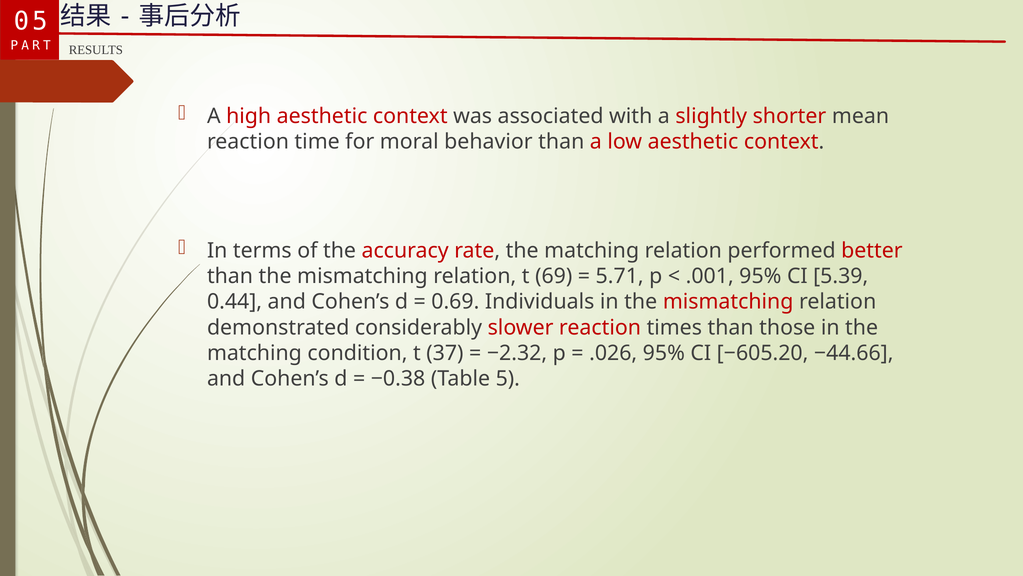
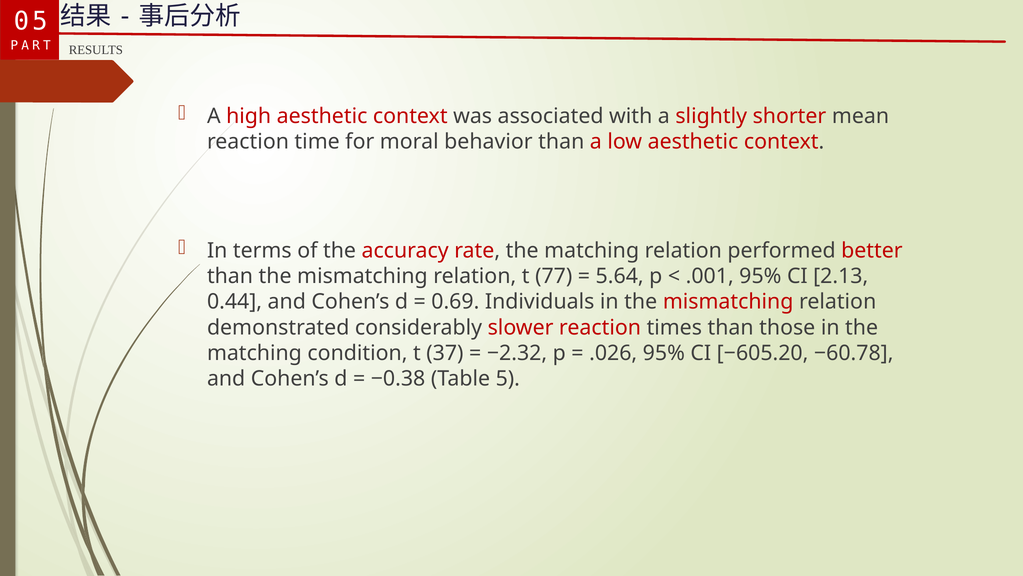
69: 69 -> 77 (554, 276)
5.71: 5.71 -> 5.64 (620, 276)
5.39: 5.39 -> 2.13 (841, 276)
−44.66: −44.66 -> −60.78 (854, 353)
